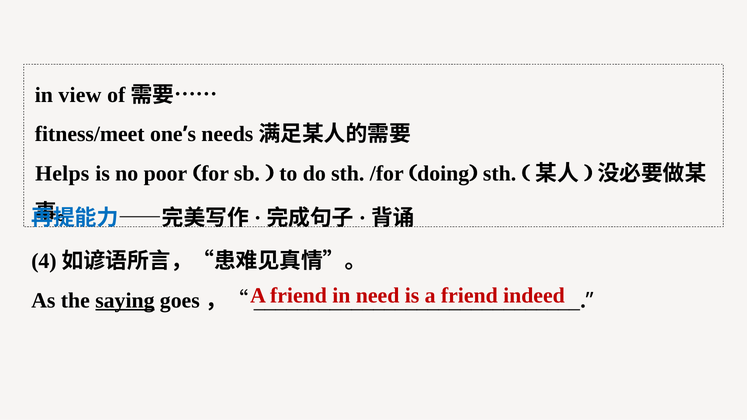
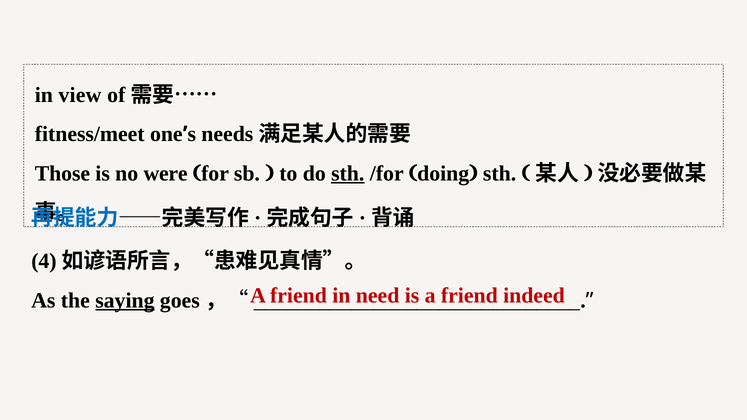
Helps: Helps -> Those (62, 173)
poor: poor -> were (166, 173)
sth underline: none -> present (348, 173)
